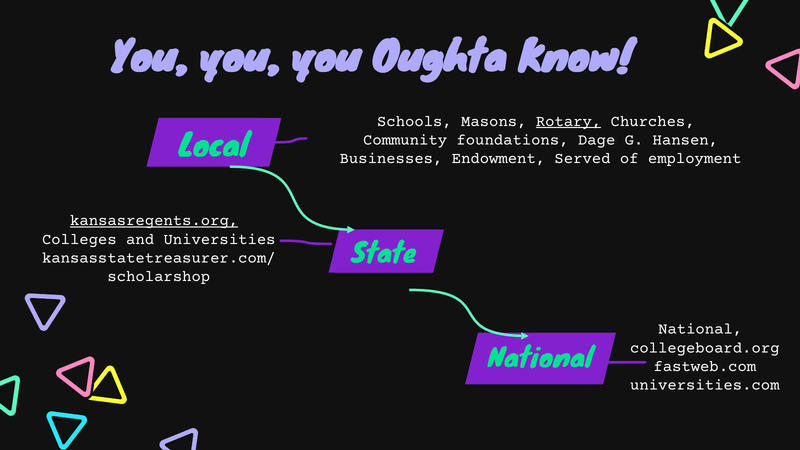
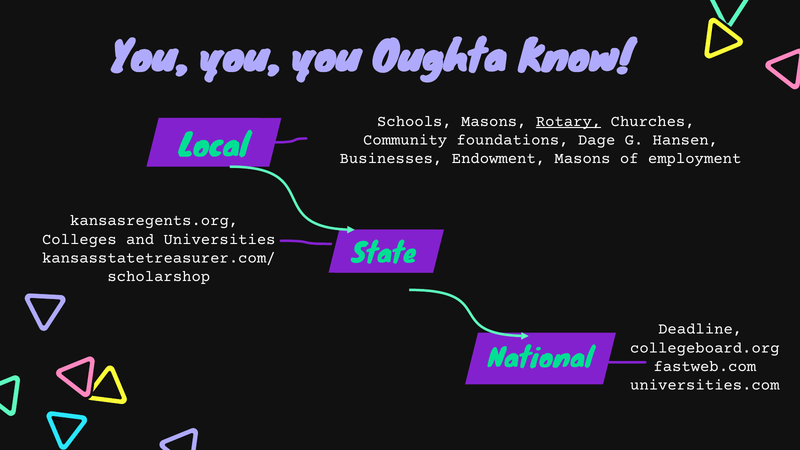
Endowment Served: Served -> Masons (583, 158)
kansasregents.org underline: present -> none (154, 220)
National: National -> Deadline (700, 329)
